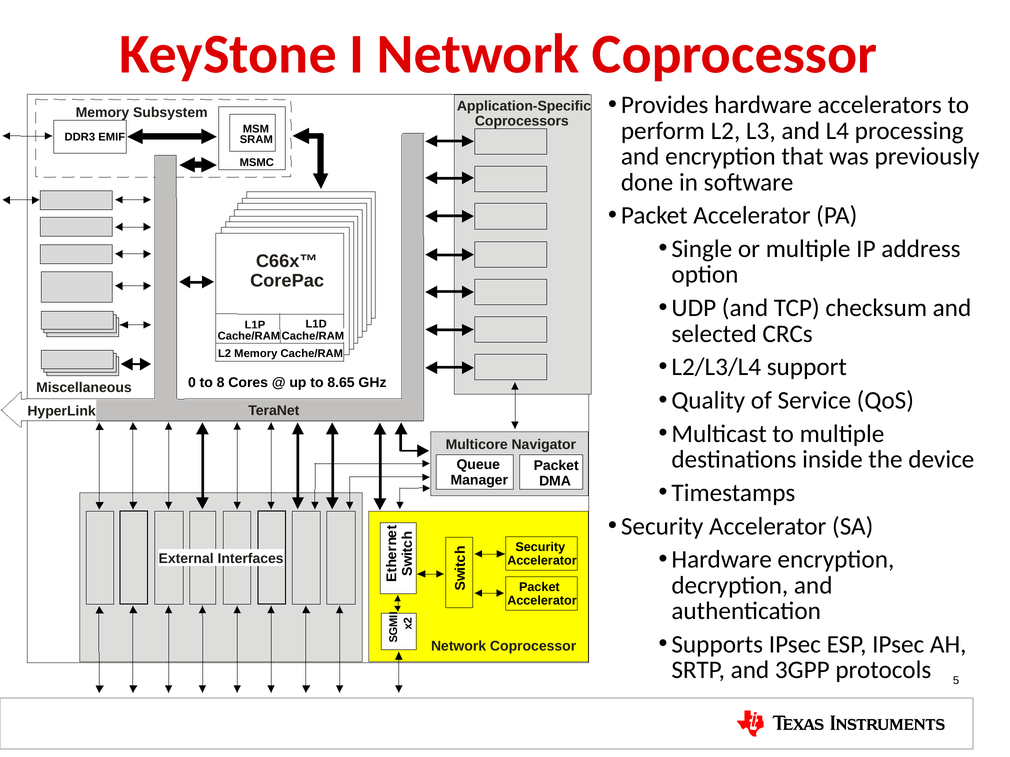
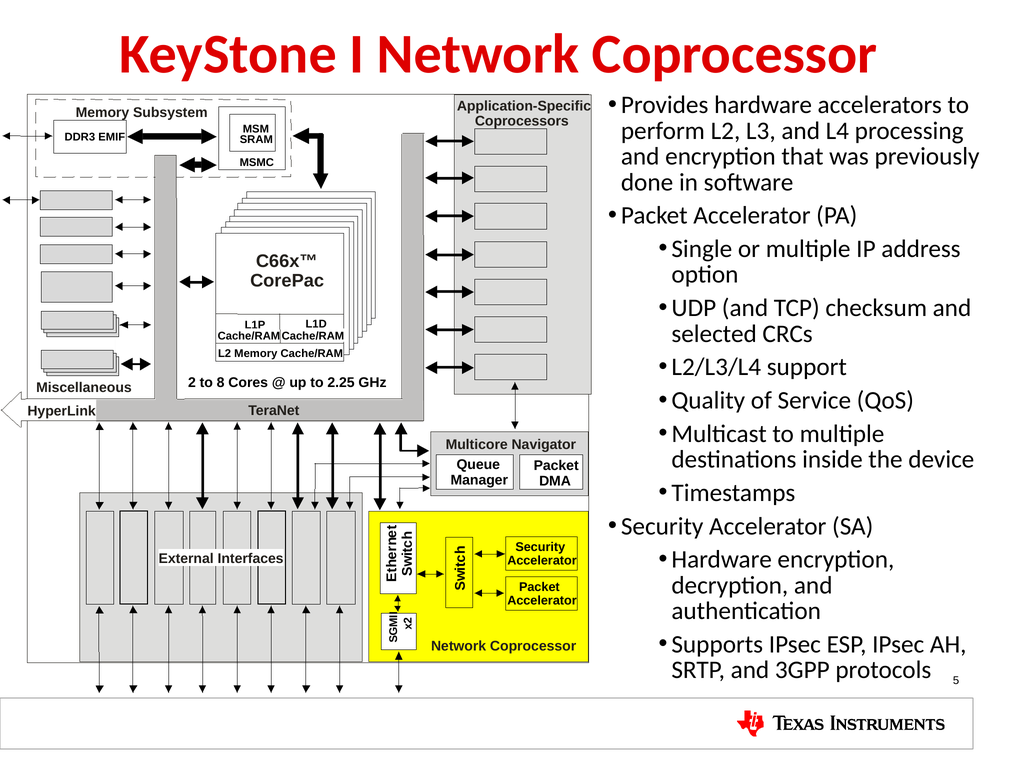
Miscellaneous 0: 0 -> 2 (192, 383)
8.65: 8.65 -> 2.25 (341, 383)
